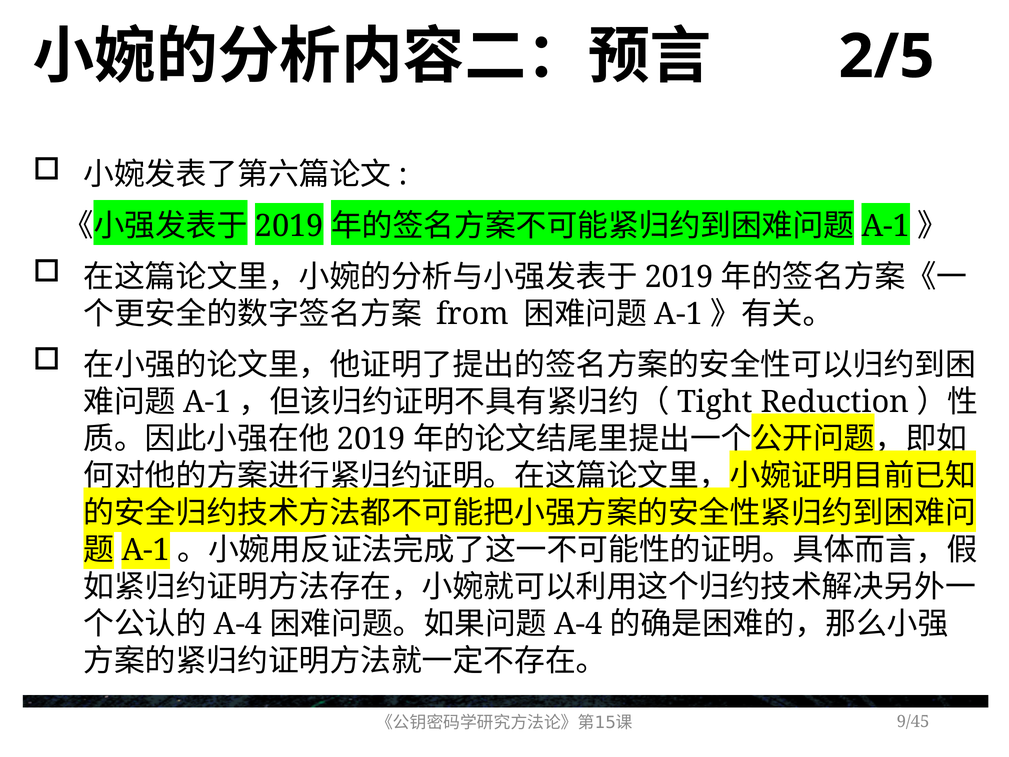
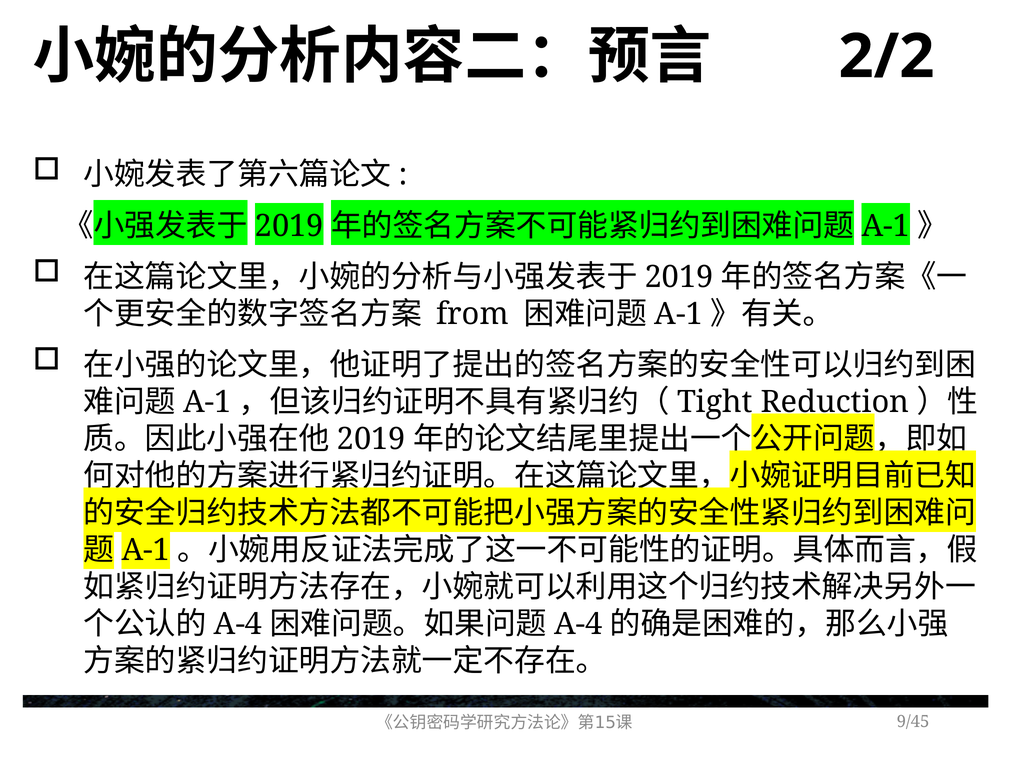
2/5: 2/5 -> 2/2 (886, 57)
